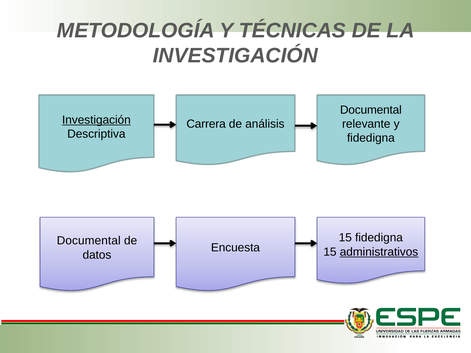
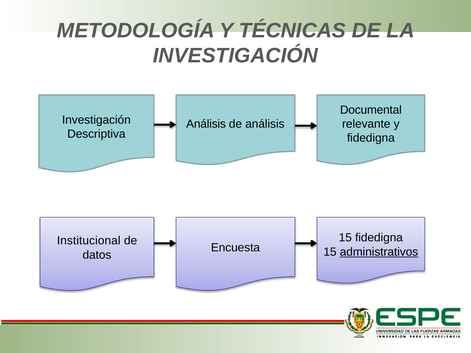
Investigación underline: present -> none (96, 120)
Carrera: Carrera -> Análisis (206, 124)
Documental: Documental -> Institucional (89, 241)
